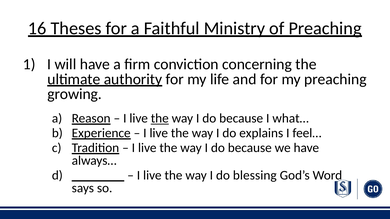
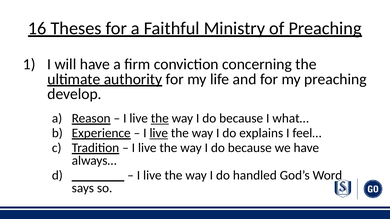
growing: growing -> develop (75, 94)
live underline: none -> present (159, 133)
blessing: blessing -> handled (255, 176)
